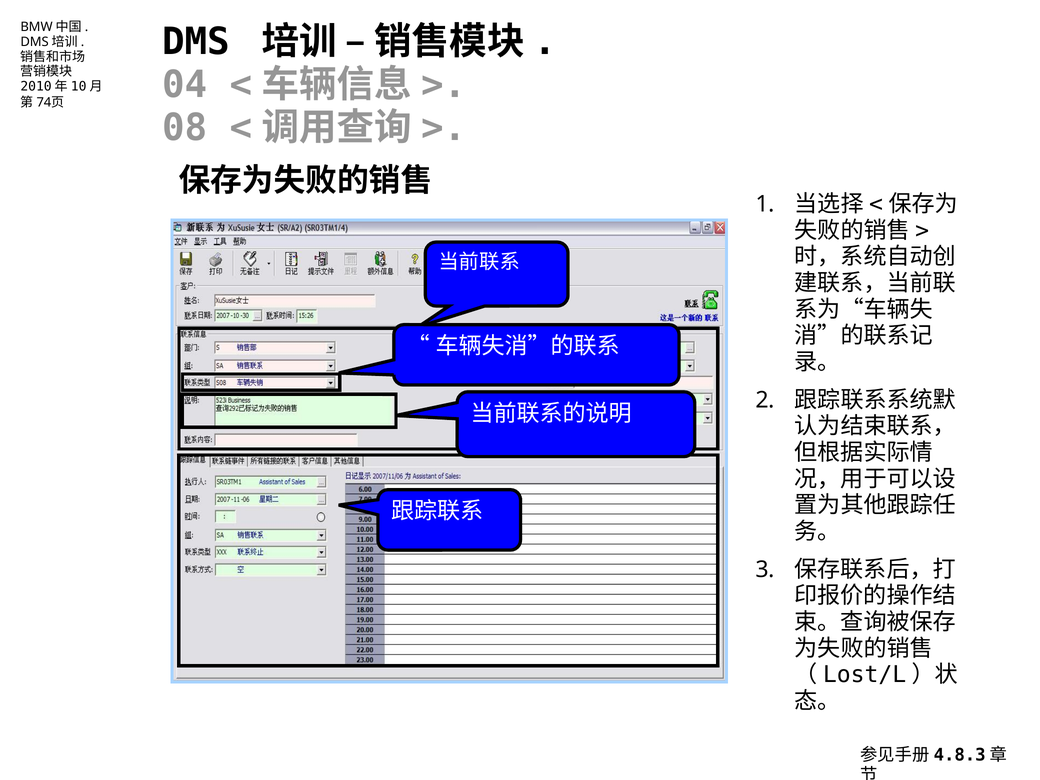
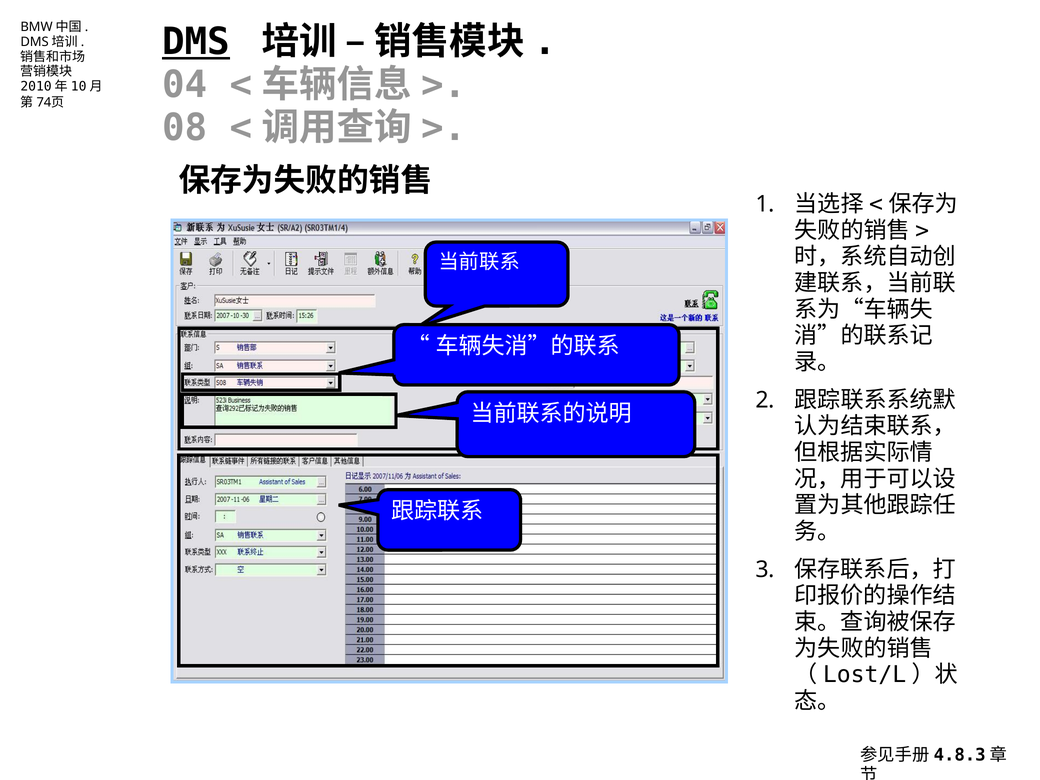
DMS underline: none -> present (196, 42)
